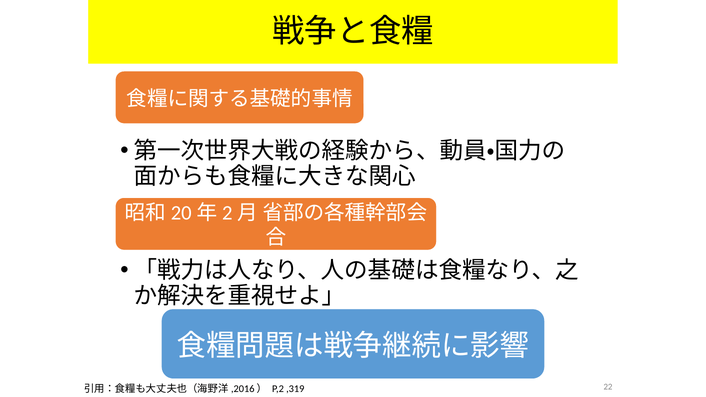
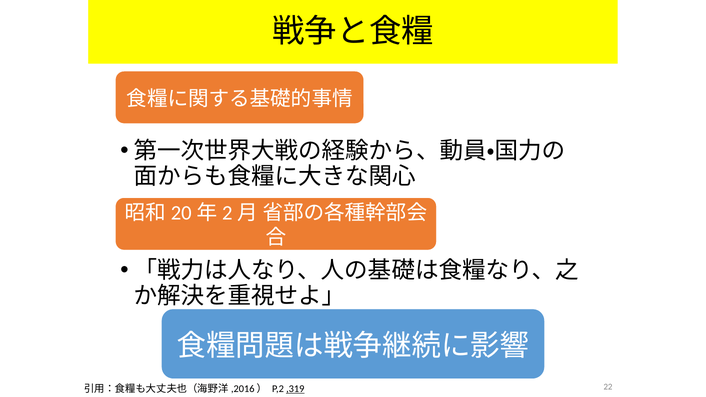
,319 underline: none -> present (295, 389)
